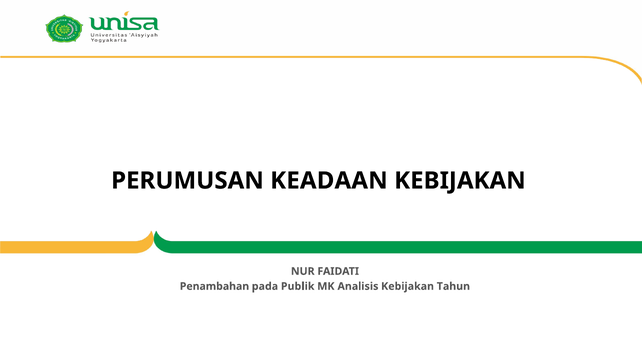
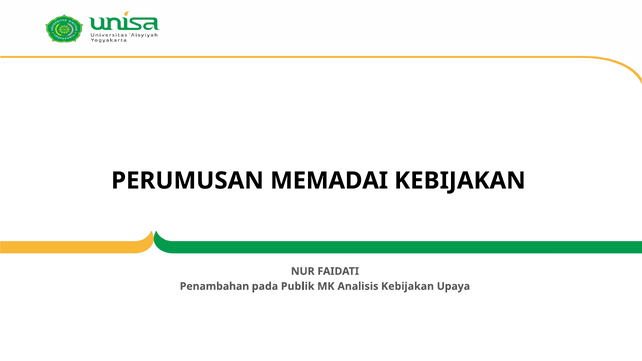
KEADAAN: KEADAAN -> MEMADAI (329, 181)
Tahun: Tahun -> Upaya (453, 286)
